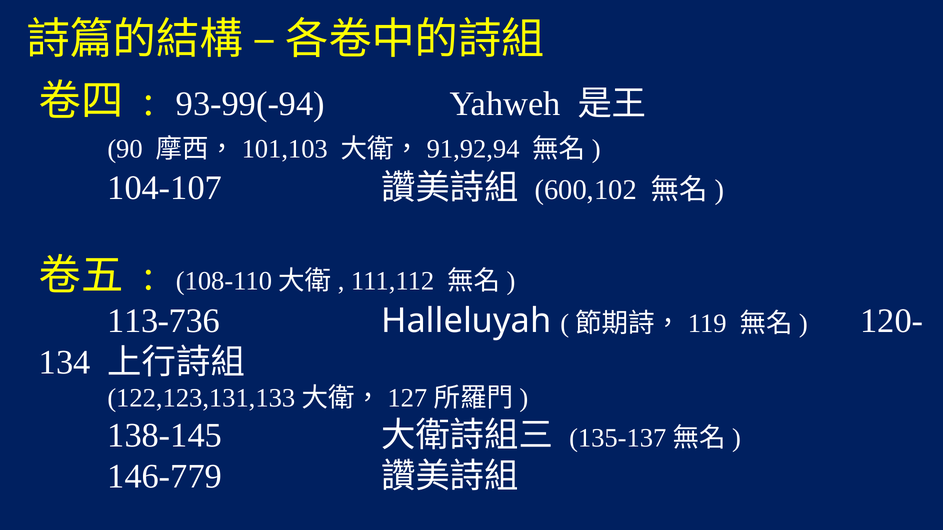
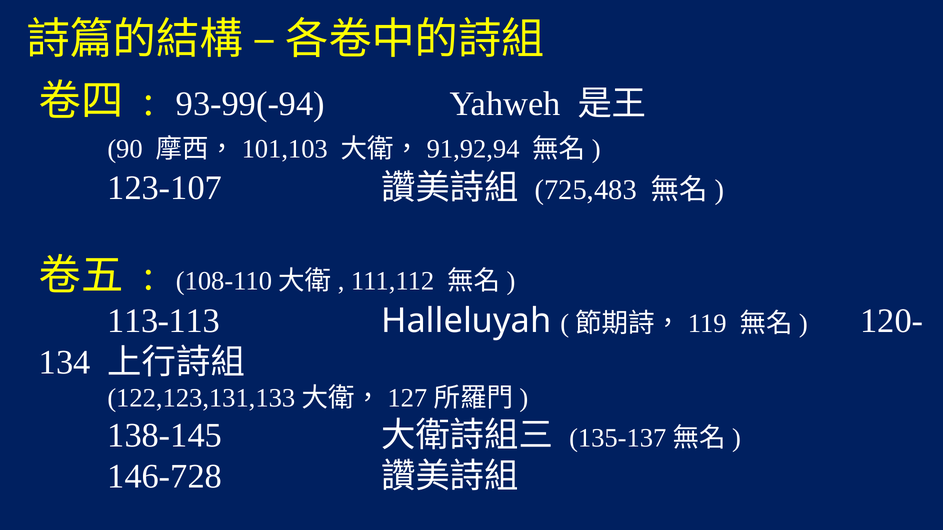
104-107: 104-107 -> 123-107 (165, 188)
600,102: 600,102 -> 725,483 (586, 190)
113-736: 113-736 -> 113-113 (164, 321)
146-779: 146-779 -> 146-728 (165, 477)
